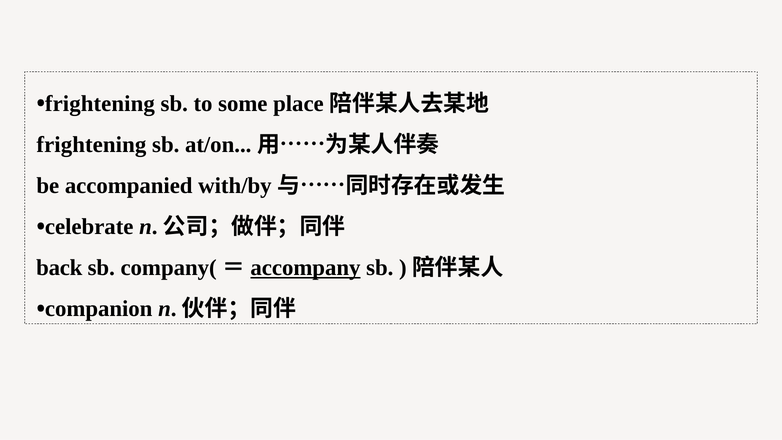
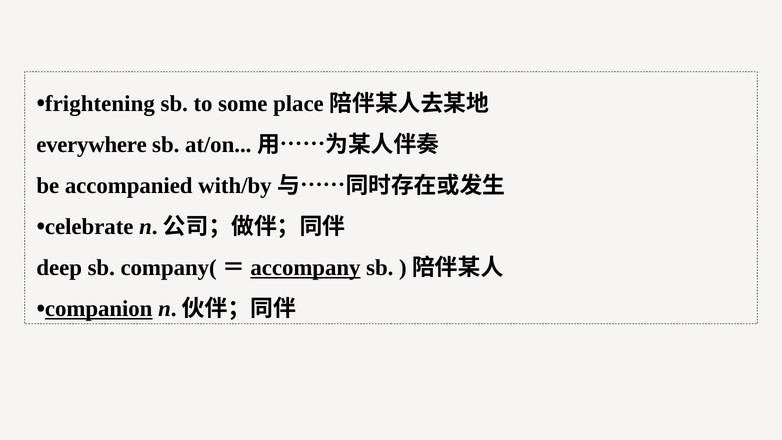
frightening: frightening -> everywhere (92, 145)
back: back -> deep (59, 268)
companion underline: none -> present (99, 309)
